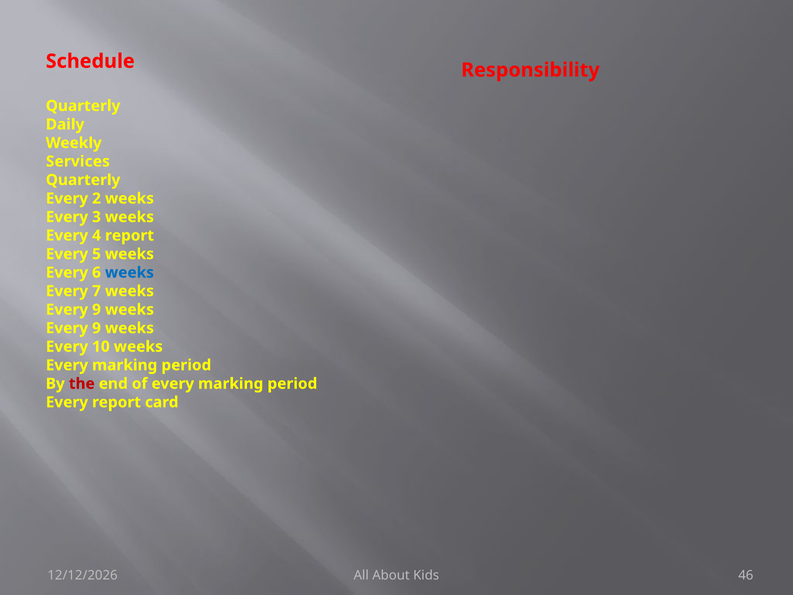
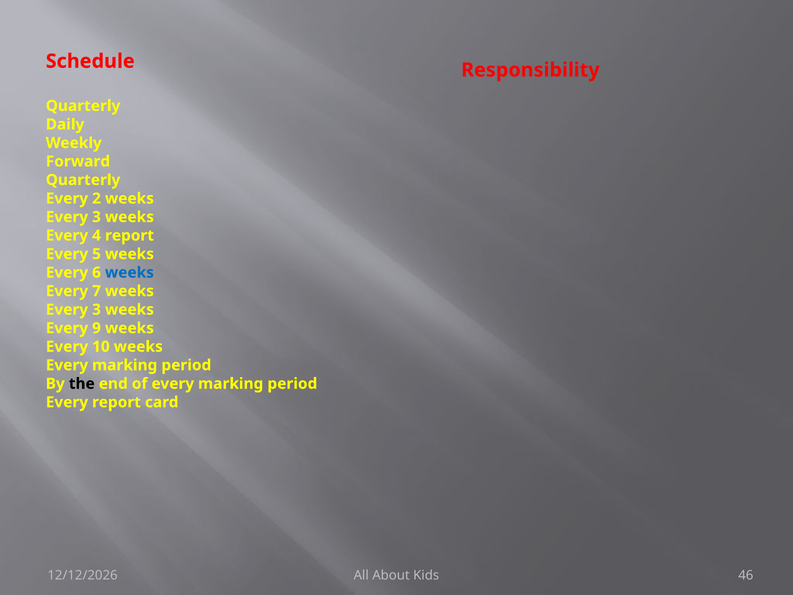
Services: Services -> Forward (78, 161)
9: 9 -> 3 (96, 309)
the colour: red -> black (82, 384)
